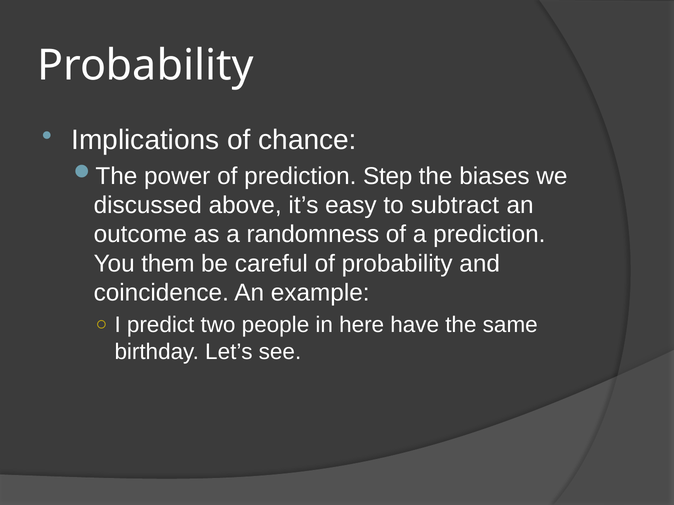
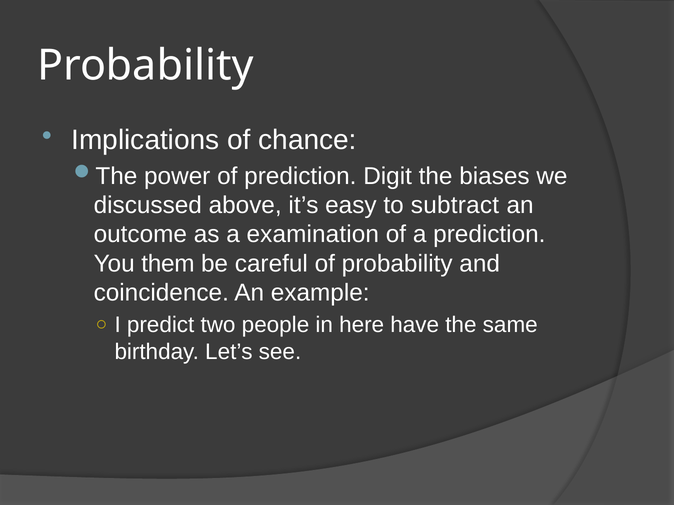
Step: Step -> Digit (388, 176)
randomness: randomness -> examination (313, 235)
